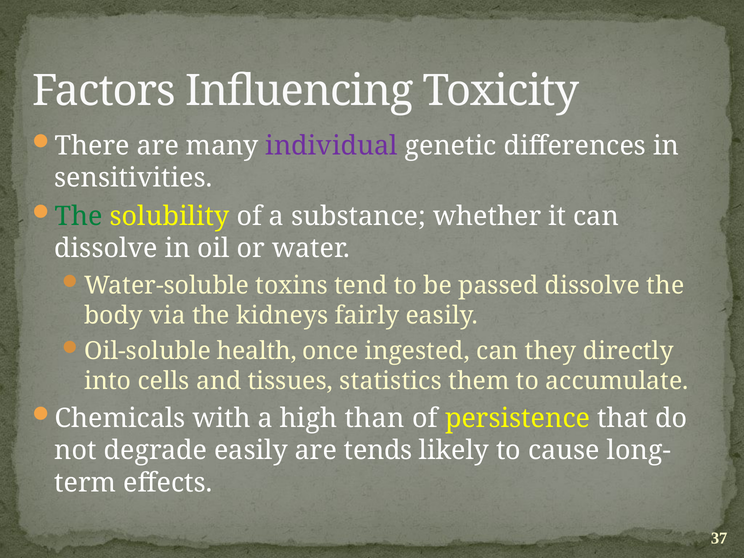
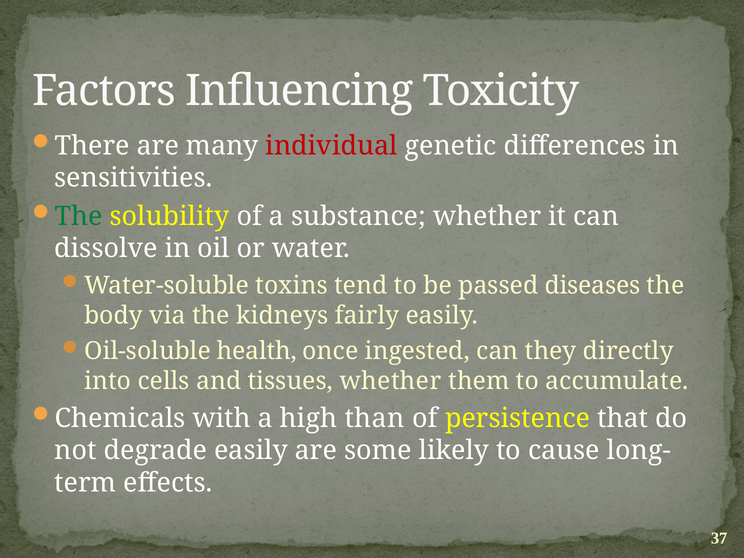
individual colour: purple -> red (332, 146)
passed dissolve: dissolve -> diseases (593, 286)
tissues statistics: statistics -> whether (391, 381)
tends: tends -> some (378, 451)
